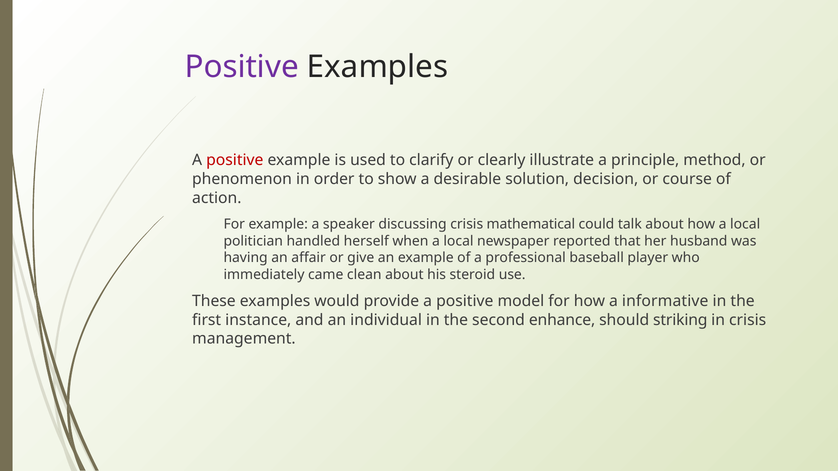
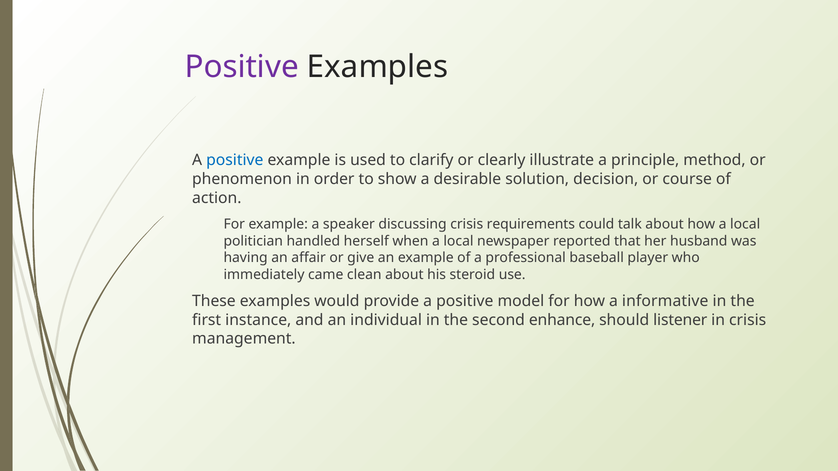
positive colour: red -> blue (235, 160)
mathematical: mathematical -> requirements (531, 224)
striking: striking -> listener (680, 320)
